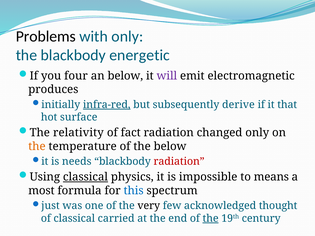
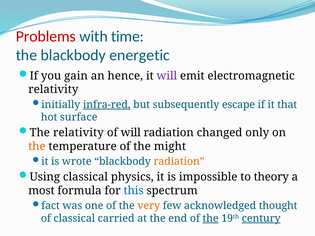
Problems colour: black -> red (46, 36)
with only: only -> time (127, 36)
four: four -> gain (76, 76)
an below: below -> hence (125, 76)
produces: produces -> relativity (53, 90)
derive: derive -> escape (239, 105)
of fact: fact -> will (131, 133)
the below: below -> might (170, 146)
needs: needs -> wrote (77, 162)
radiation colour: red -> orange (179, 162)
classical underline: present -> none (85, 177)
means: means -> theory (271, 177)
just: just -> fact (51, 206)
very colour: black -> orange (149, 206)
century underline: none -> present (261, 219)
